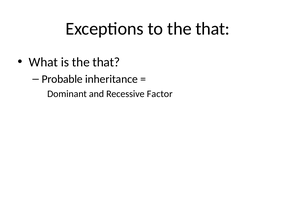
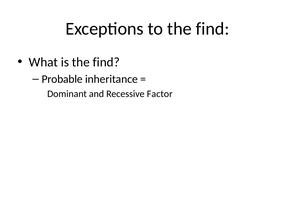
to the that: that -> find (212, 29)
is the that: that -> find (106, 62)
